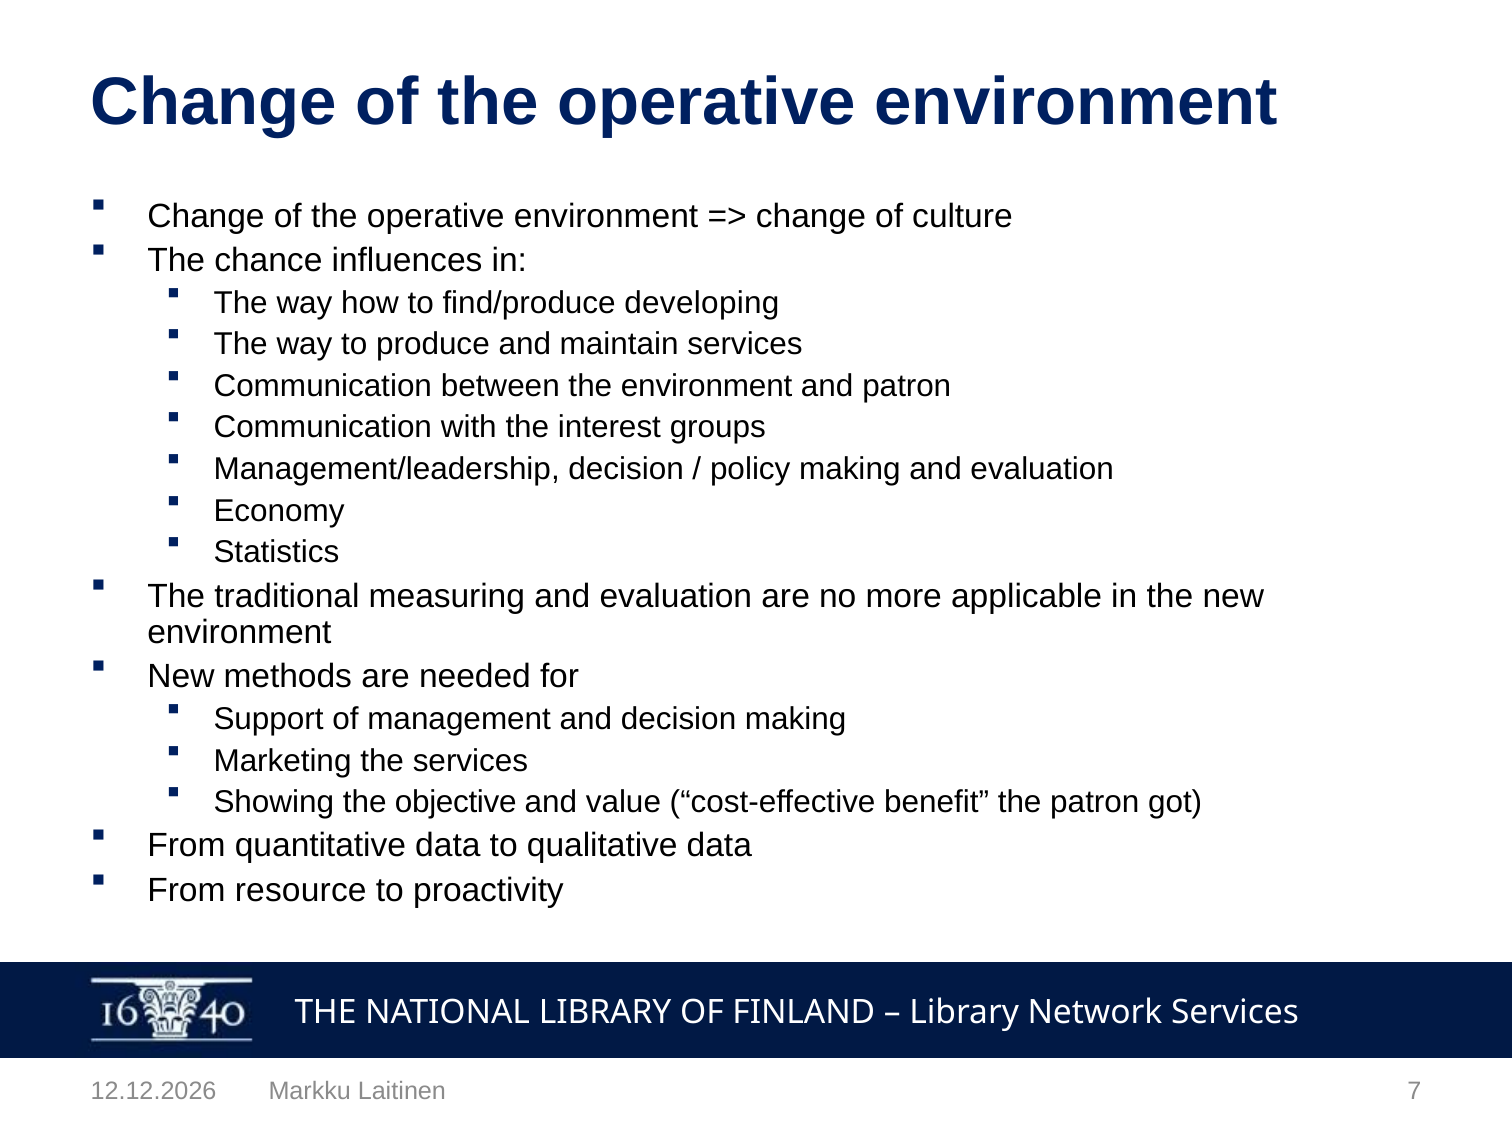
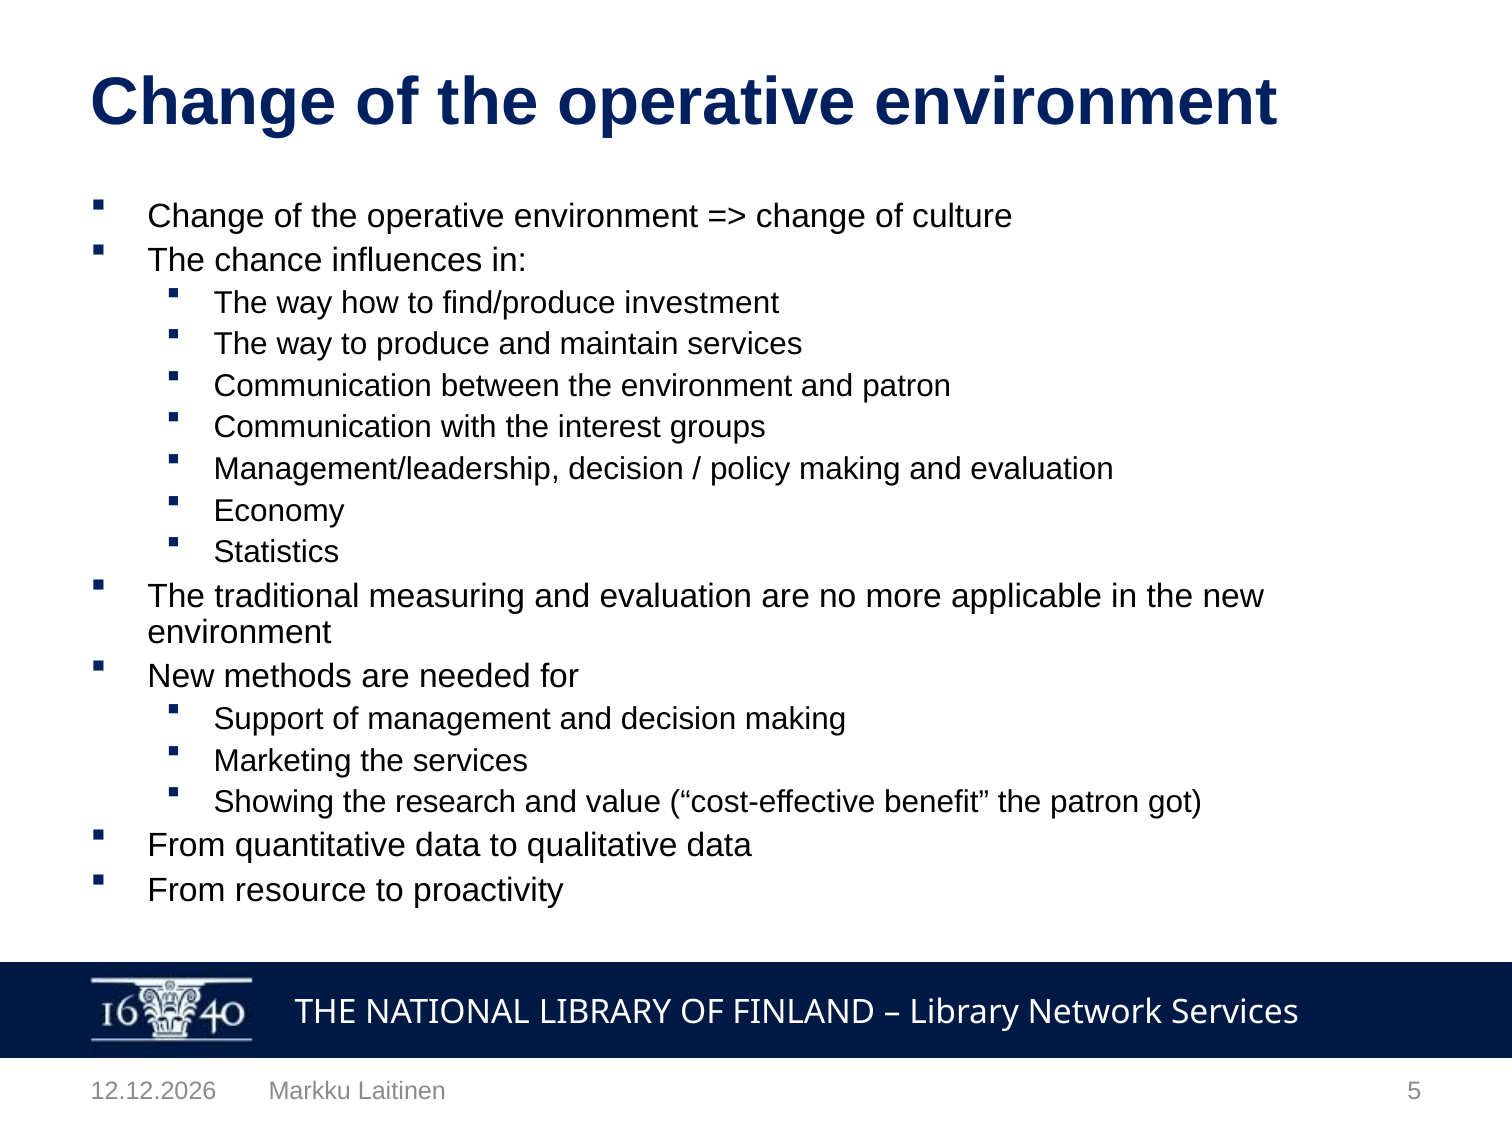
developing: developing -> investment (702, 303)
objective: objective -> research (456, 802)
7: 7 -> 5 (1414, 1091)
